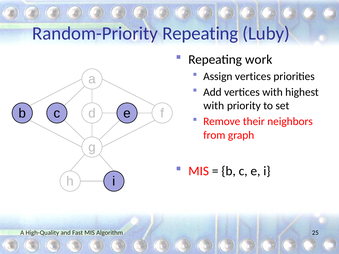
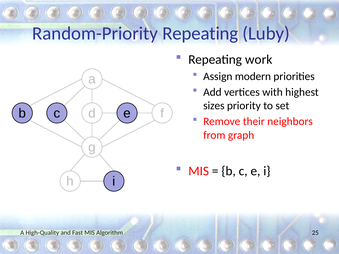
Assign vertices: vertices -> modern (253, 76)
with: with -> sizes (214, 106)
